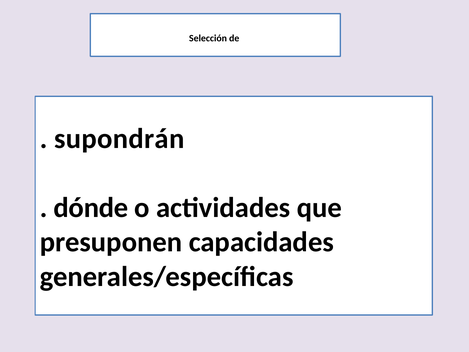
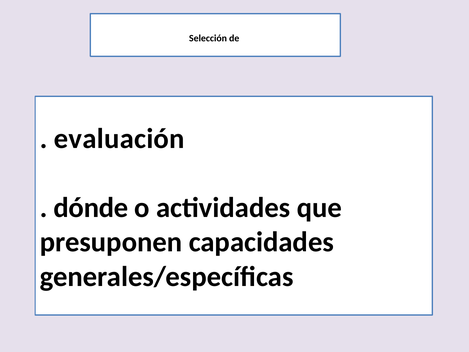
supondrán: supondrán -> evaluación (119, 139)
